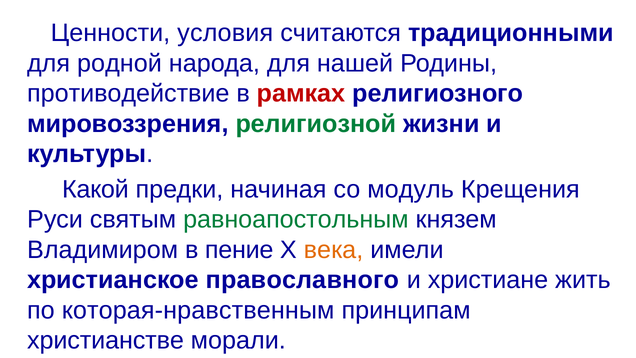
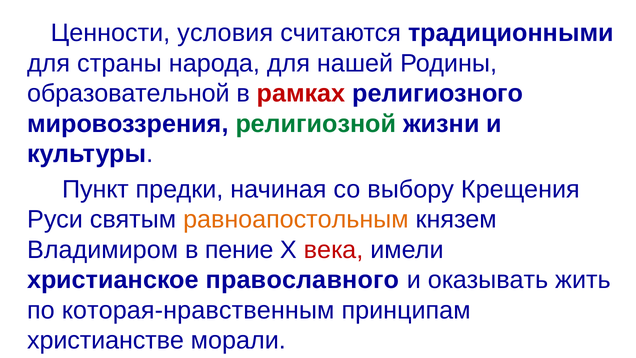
родной: родной -> страны (119, 63)
противодействие: противодействие -> образовательной (128, 93)
Какой: Какой -> Пункт (95, 189)
модуль: модуль -> выбору (411, 189)
равноапостольным colour: green -> orange (296, 219)
века colour: orange -> red (333, 250)
христиане: христиане -> оказывать (488, 280)
